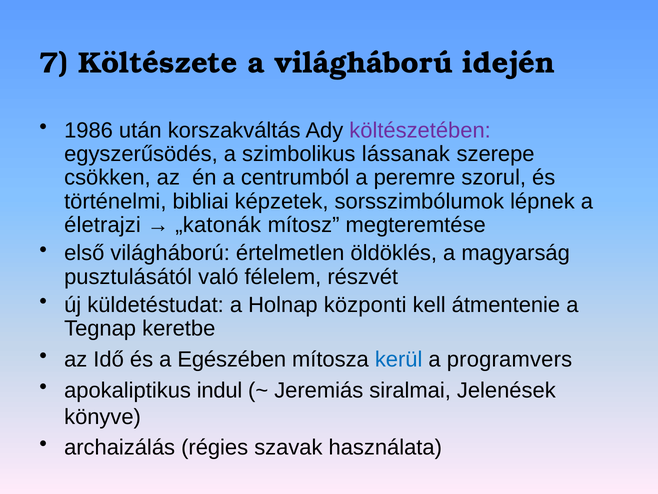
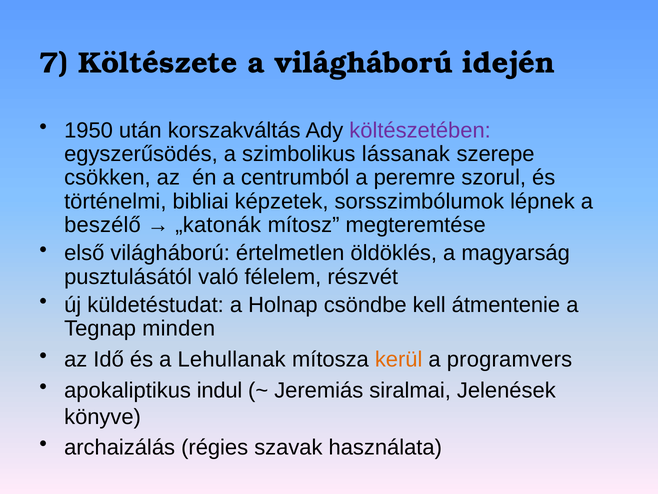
1986: 1986 -> 1950 (89, 130)
életrajzi: életrajzi -> beszélő (102, 225)
központi: központi -> csöndbe (365, 305)
keretbe: keretbe -> minden (179, 328)
Egészében: Egészében -> Lehullanak (232, 359)
kerül colour: blue -> orange (399, 359)
